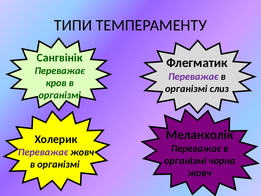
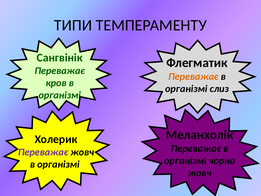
Переважає colour: purple -> orange (193, 76)
